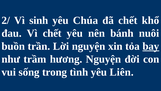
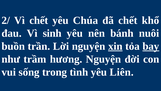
Vì sinh: sinh -> chết (39, 20)
Vì chết: chết -> sinh (52, 33)
xin underline: none -> present (115, 46)
